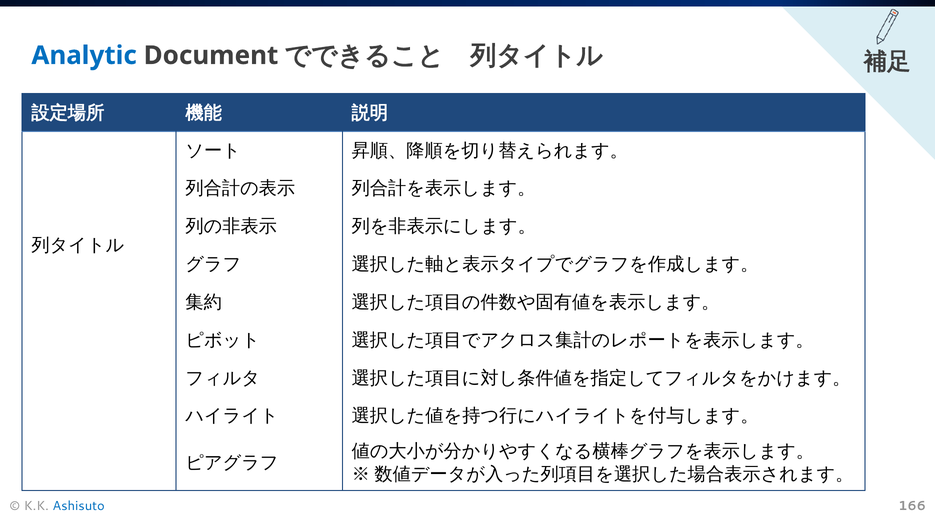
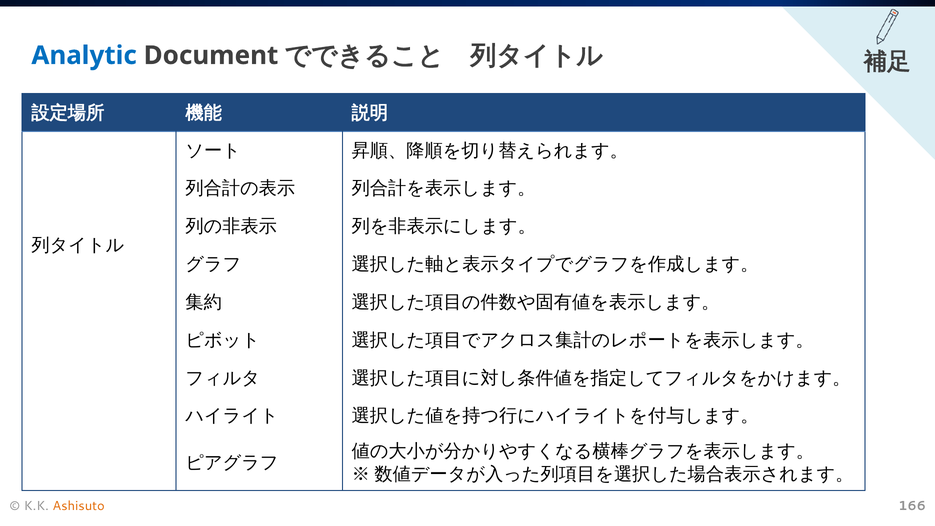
Ashisuto colour: blue -> orange (79, 506)
